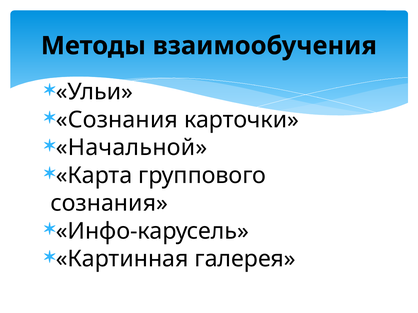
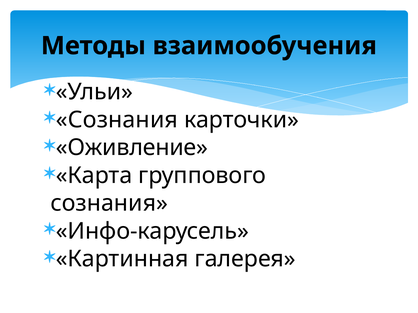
Начальной: Начальной -> Оживление (132, 148)
